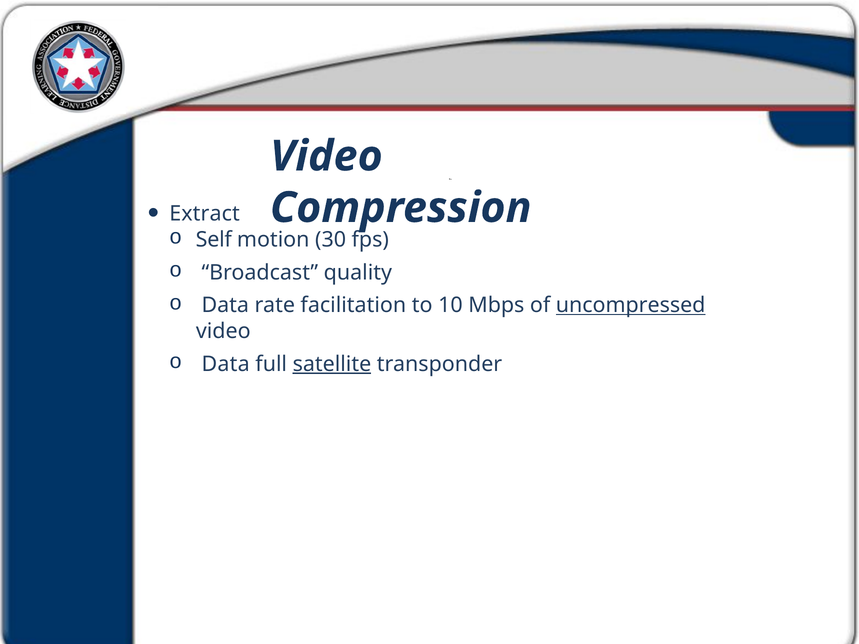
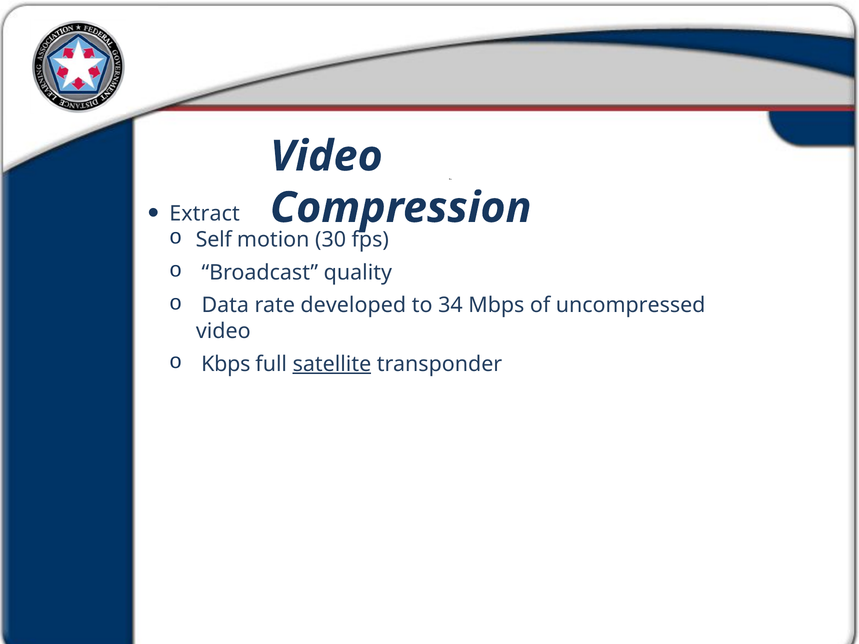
facilitation: facilitation -> developed (353, 305)
10: 10 -> 34 (450, 305)
uncompressed underline: present -> none (631, 305)
Data: Data -> Kbps (226, 364)
